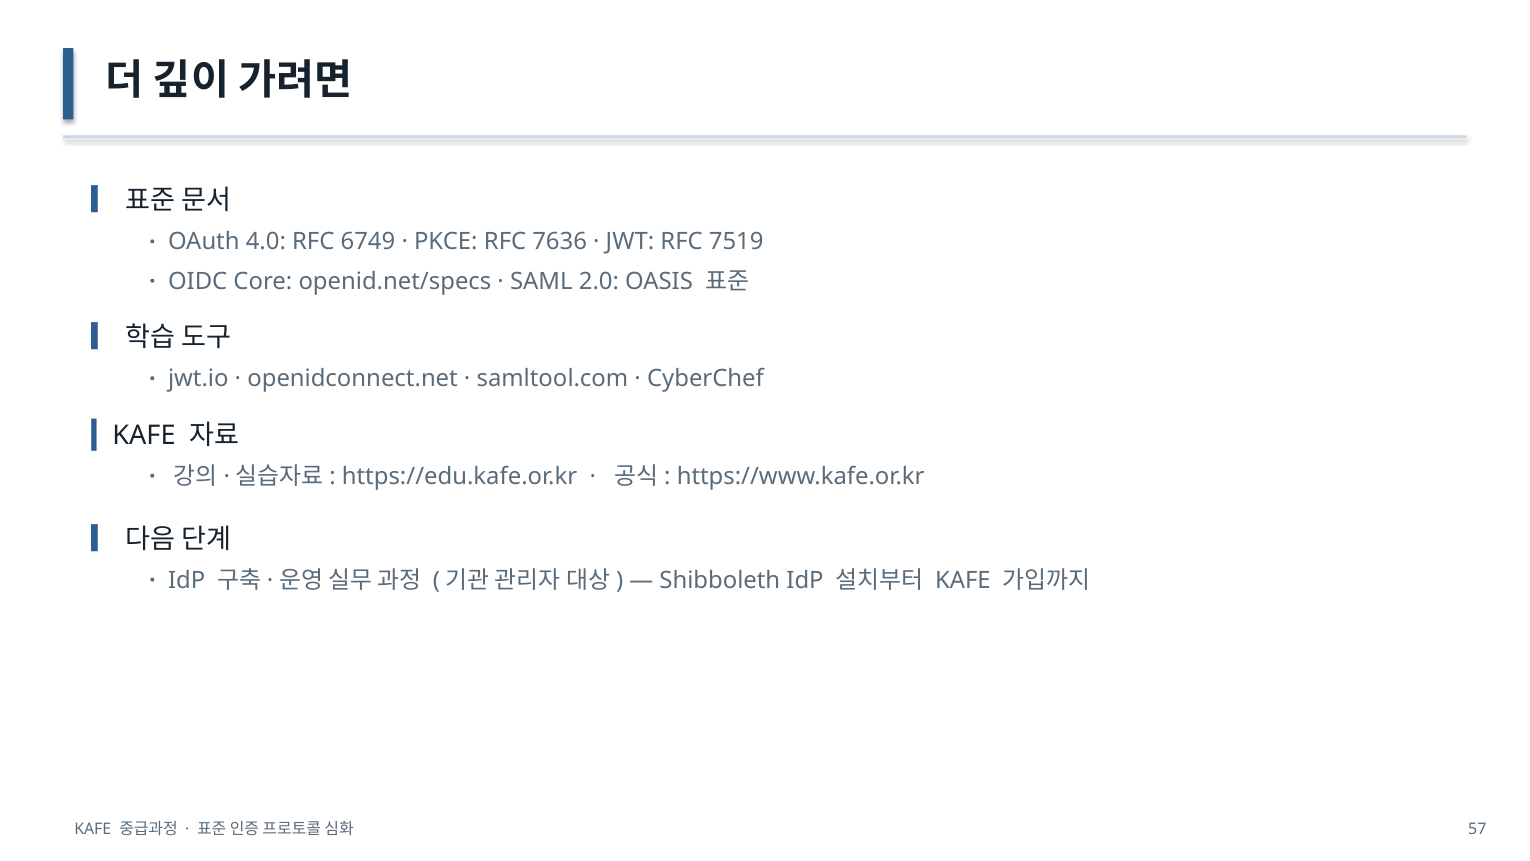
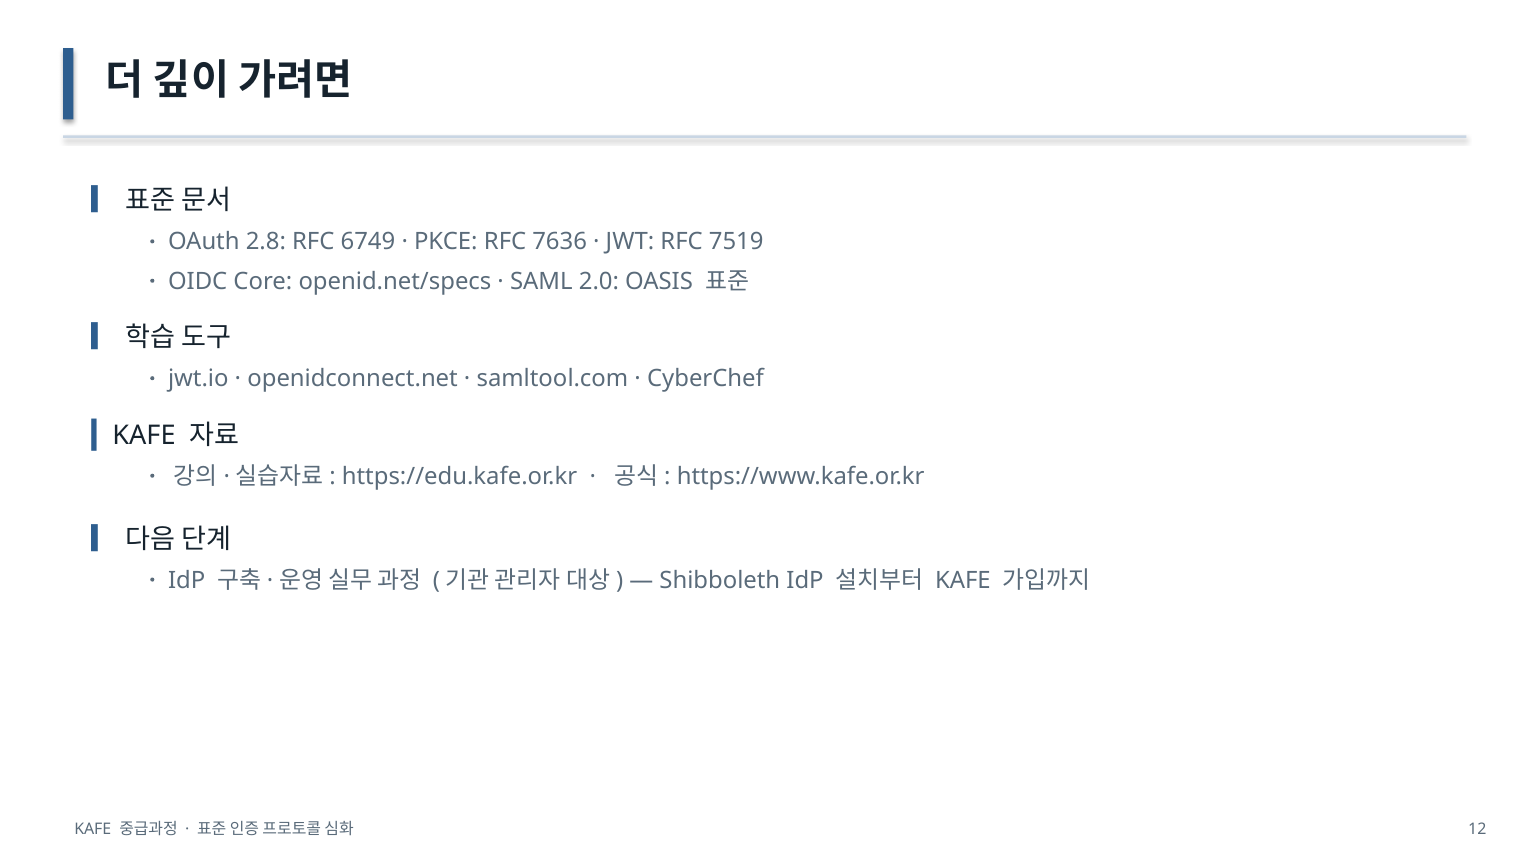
4.0: 4.0 -> 2.8 (266, 242)
57: 57 -> 12 (1477, 829)
